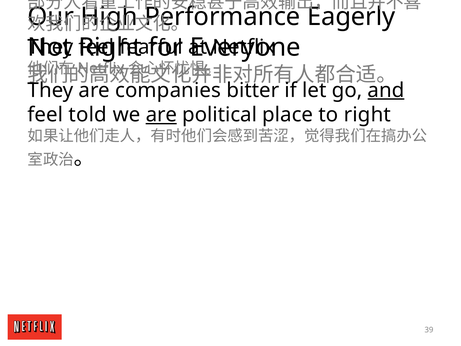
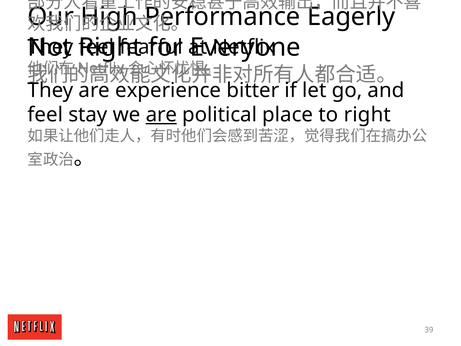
companies: companies -> experience (168, 90)
and underline: present -> none (386, 90)
told: told -> stay (88, 115)
